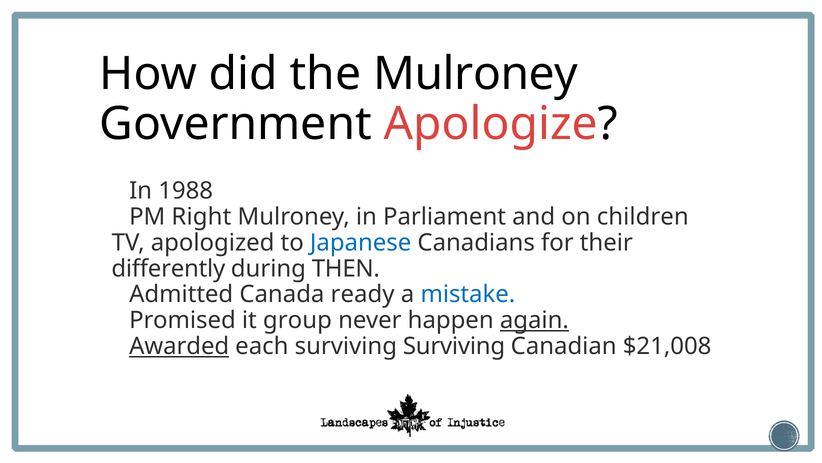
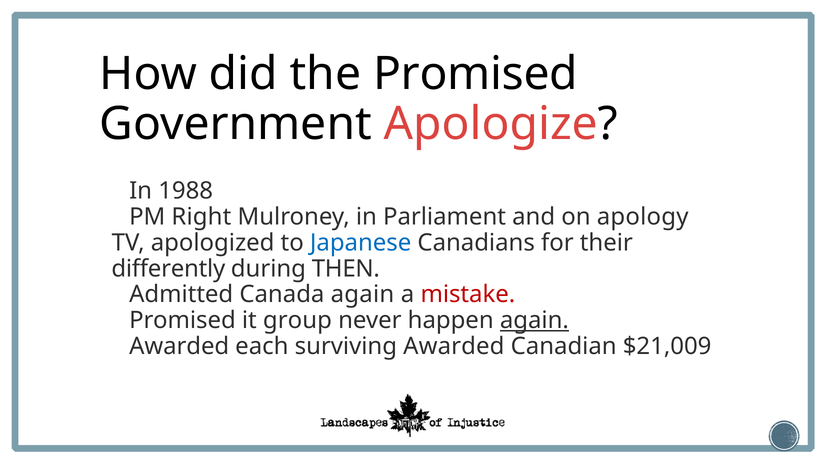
the Mulroney: Mulroney -> Promised (476, 74)
children: children -> apology (643, 216)
Canada ready: ready -> again (362, 294)
mistake colour: blue -> red (468, 294)
Awarded underline: present -> none (179, 346)
surviving Surviving: Surviving -> Awarded (454, 346)
$21,008: $21,008 -> $21,009 (667, 346)
